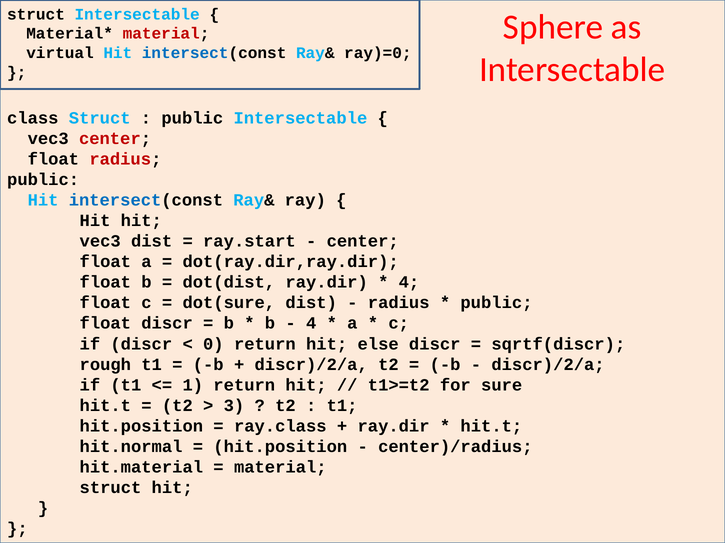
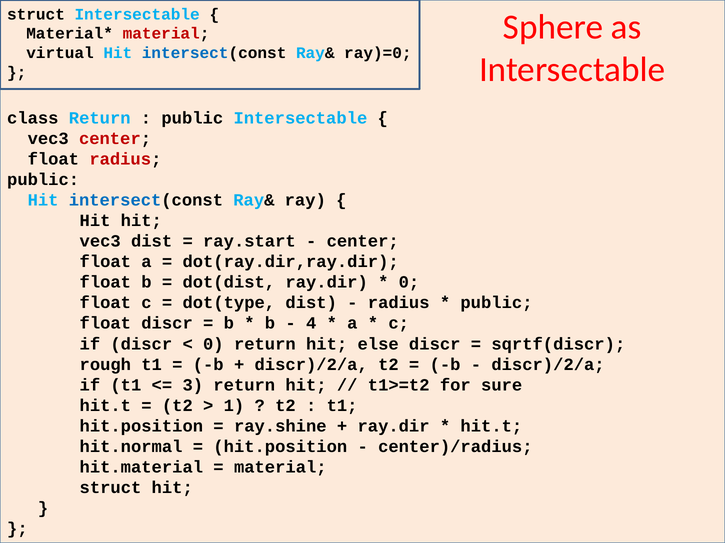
class Struct: Struct -> Return (100, 118)
4: 4 -> 0 (409, 283)
dot(sure: dot(sure -> dot(type (229, 303)
1: 1 -> 3 (193, 385)
3: 3 -> 1 (234, 406)
ray.class: ray.class -> ray.shine (280, 427)
